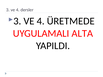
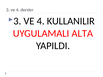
ÜRETMEDE: ÜRETMEDE -> KULLANILIR (71, 21)
